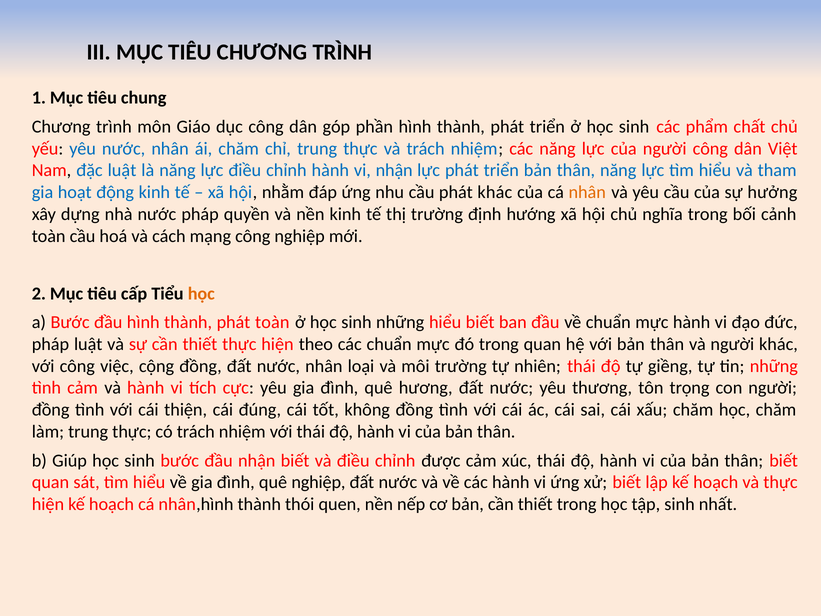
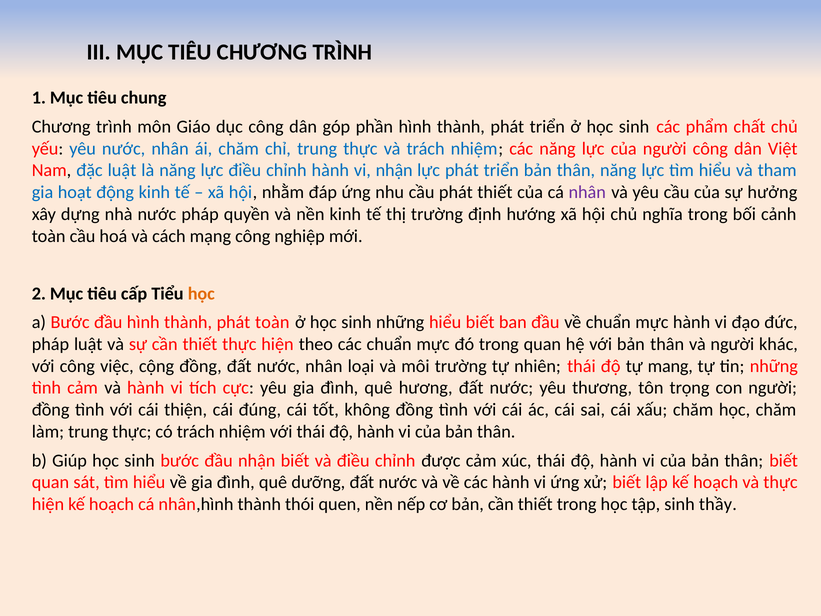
phát khác: khác -> thiết (495, 192)
nhân colour: orange -> purple (587, 192)
giềng: giềng -> mang (670, 366)
quê nghiệp: nghiệp -> dưỡng (318, 482)
nhất: nhất -> thầy (718, 504)
